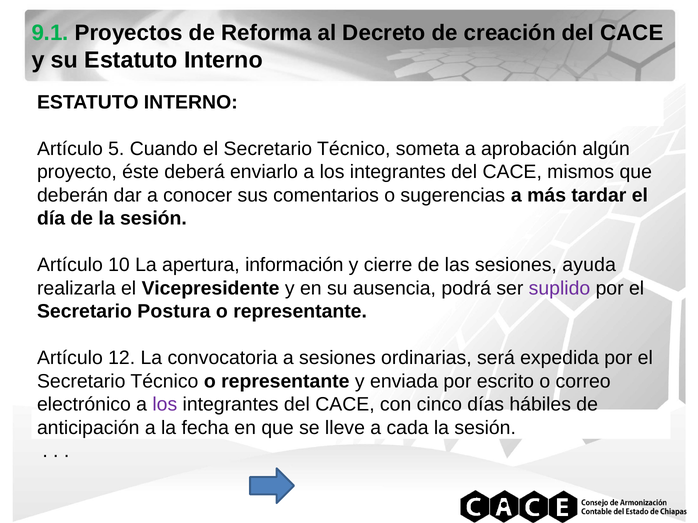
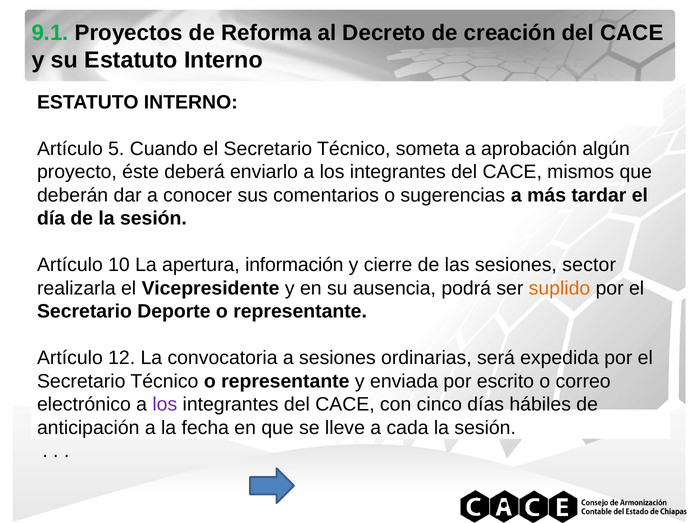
ayuda: ayuda -> sector (589, 265)
suplido colour: purple -> orange (559, 288)
Postura: Postura -> Deporte (174, 312)
